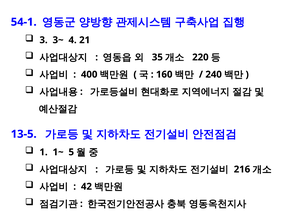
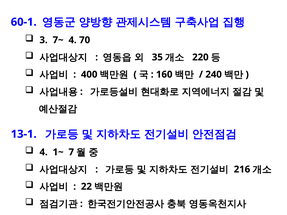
54-1: 54-1 -> 60-1 (24, 22)
3~: 3~ -> 7~ (58, 40)
21: 21 -> 70 (85, 40)
13-5: 13-5 -> 13-1 (24, 134)
1: 1 -> 4 (44, 152)
5: 5 -> 7 (71, 152)
42: 42 -> 22 (86, 187)
